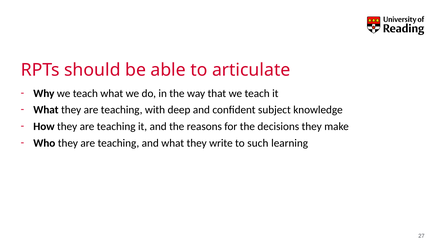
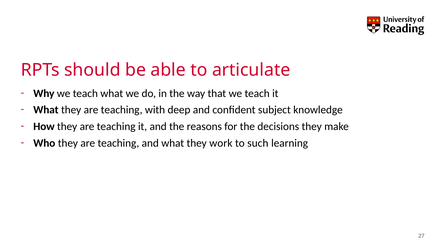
write: write -> work (221, 143)
